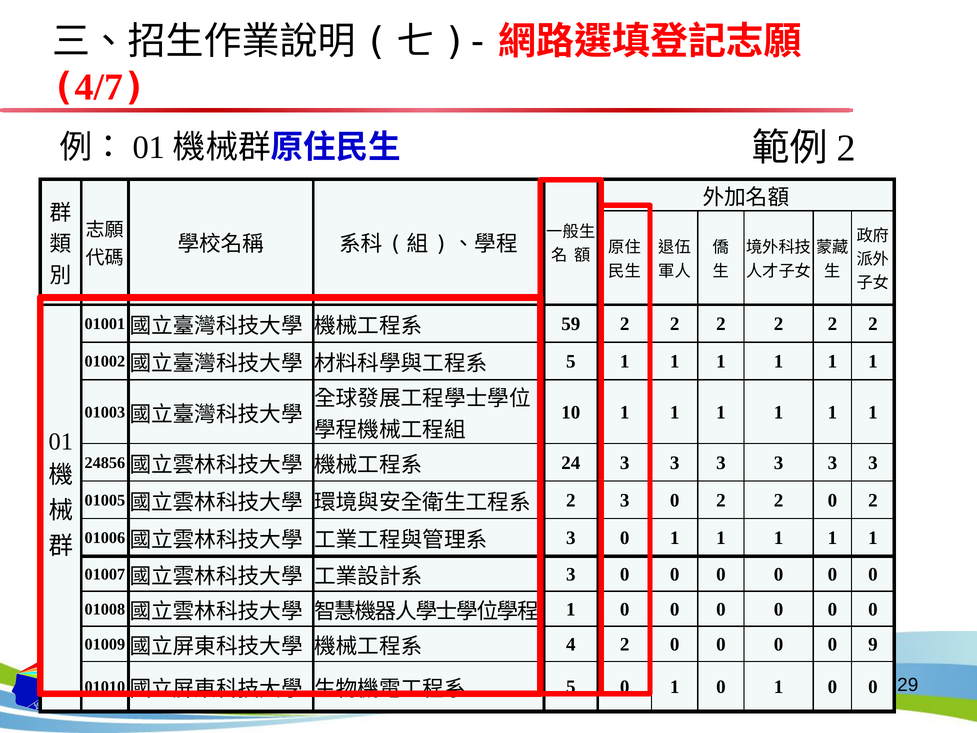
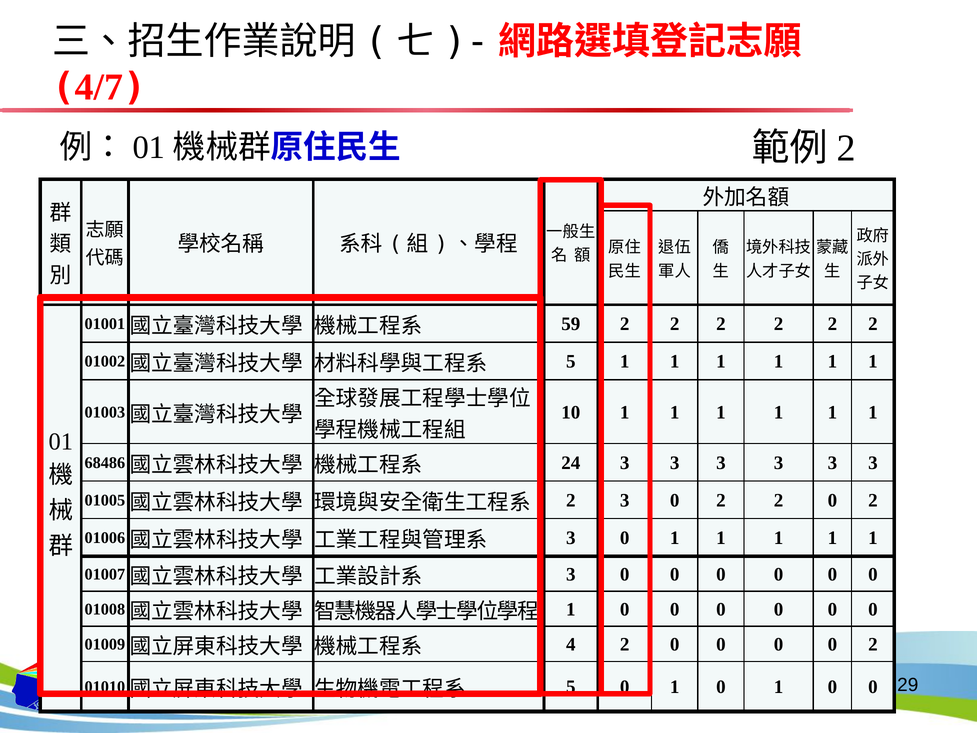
24856: 24856 -> 68486 (105, 463)
0 0 9: 9 -> 2 (873, 644)
